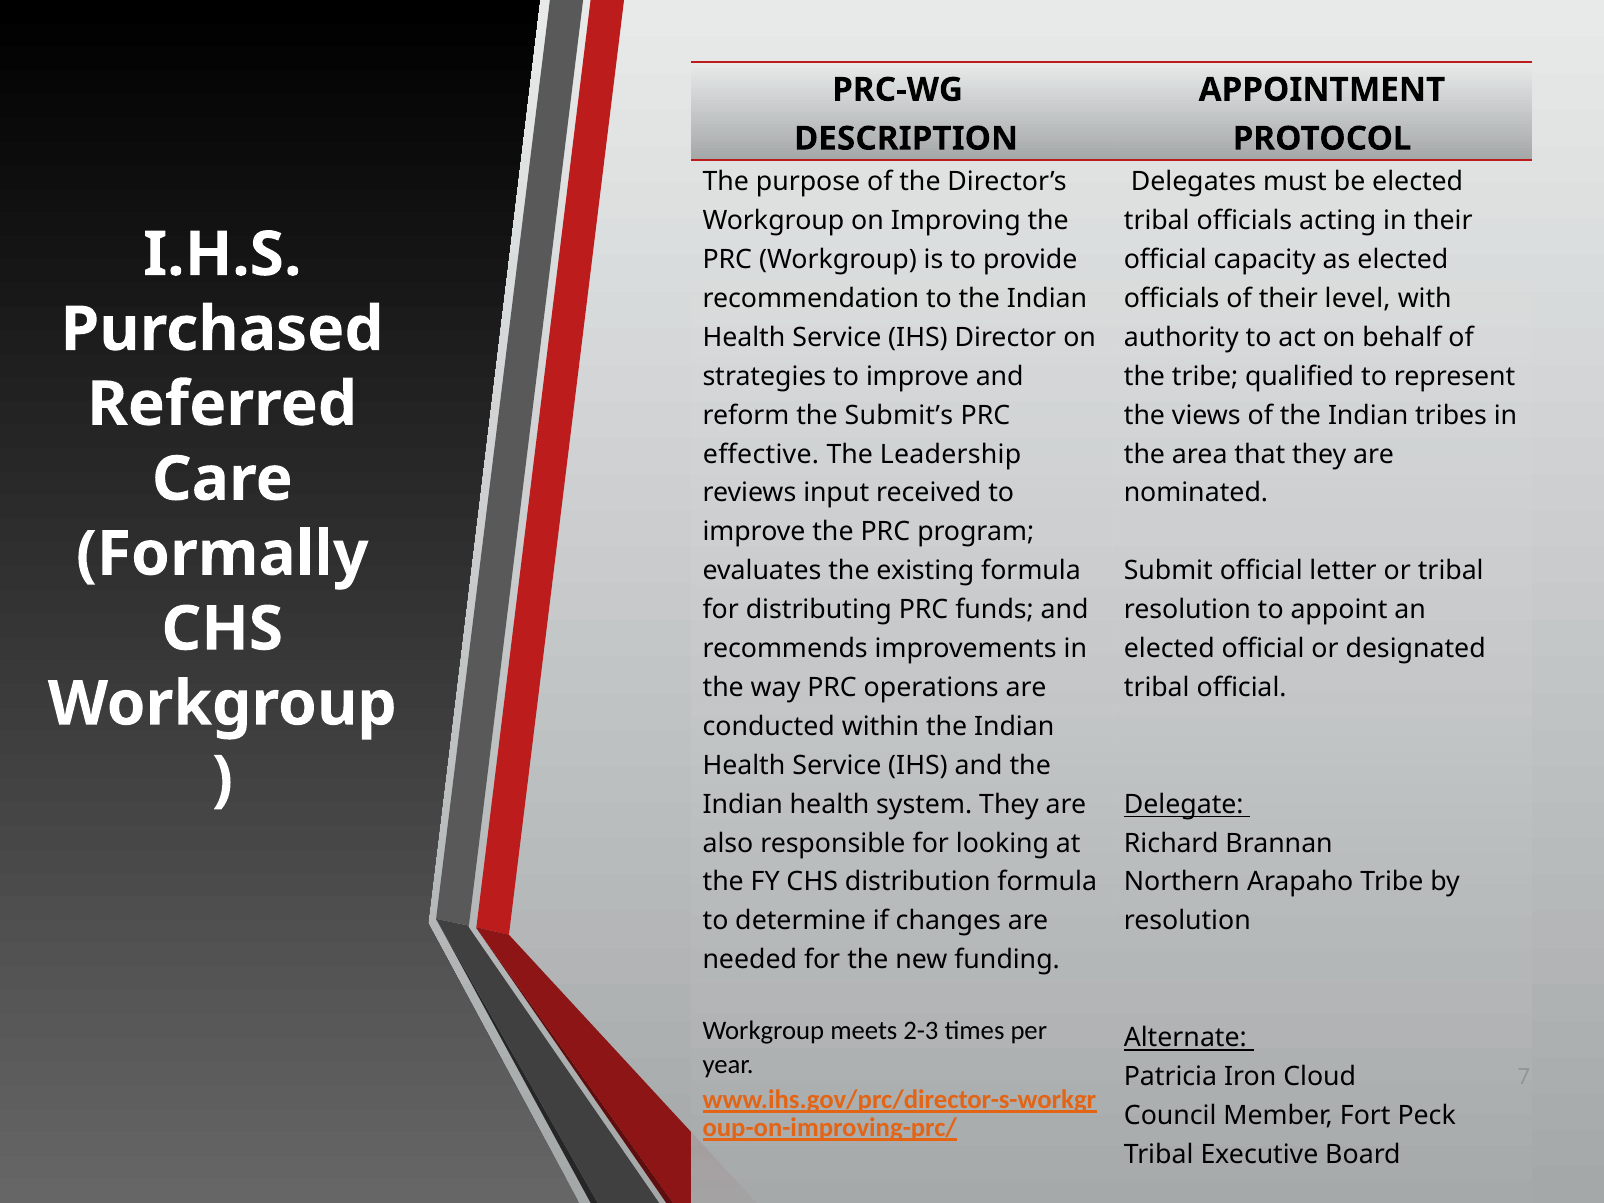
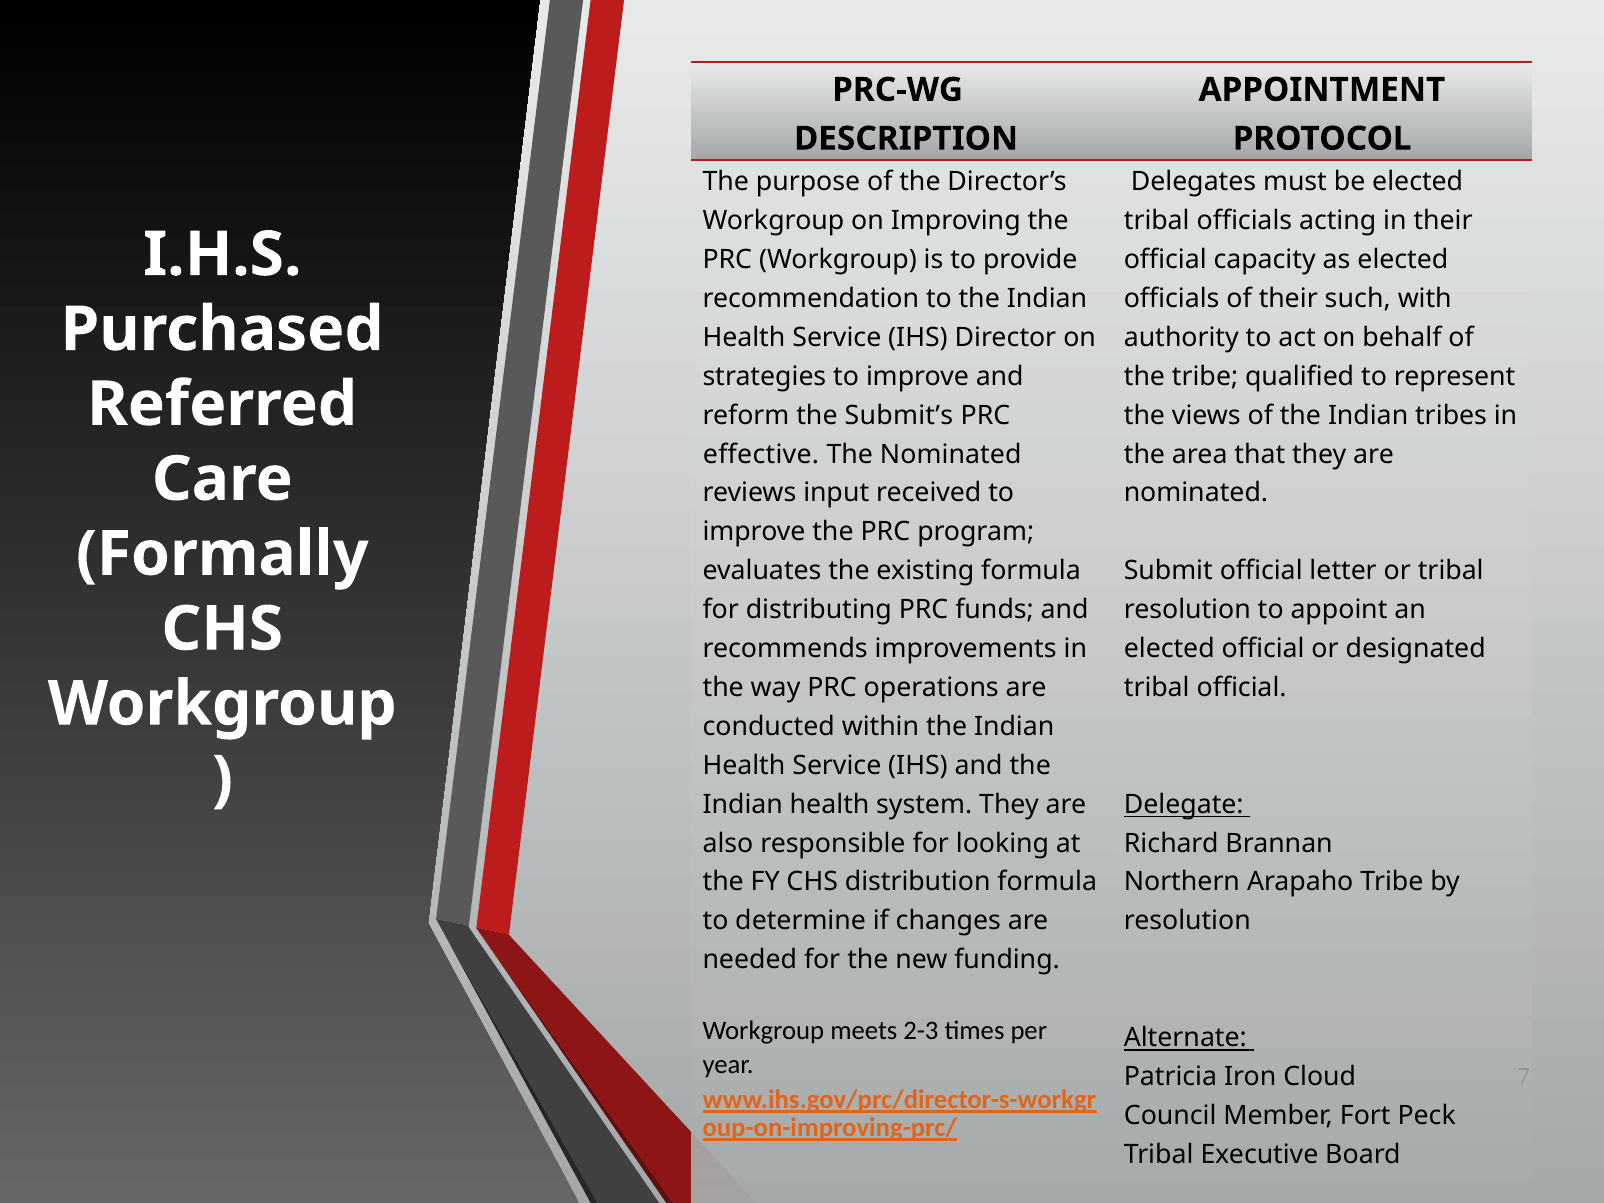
level: level -> such (1358, 299)
The Leadership: Leadership -> Nominated (951, 454)
